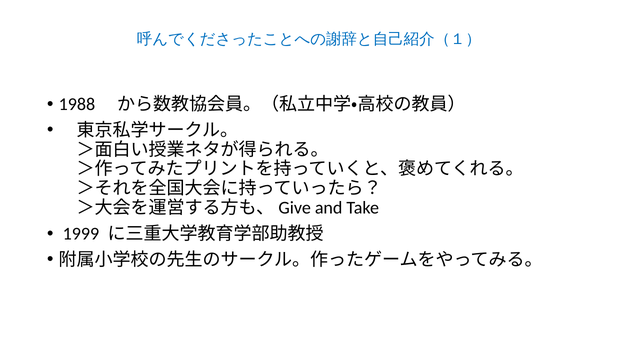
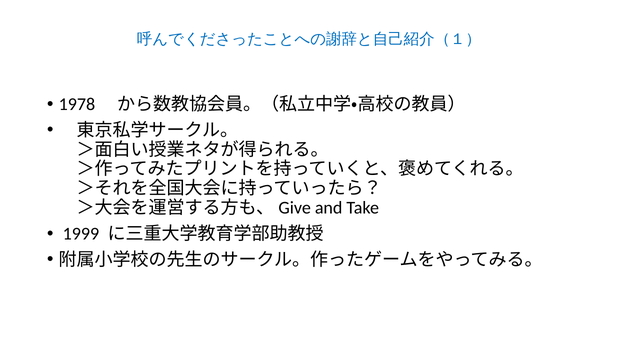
1988: 1988 -> 1978 (77, 104)
